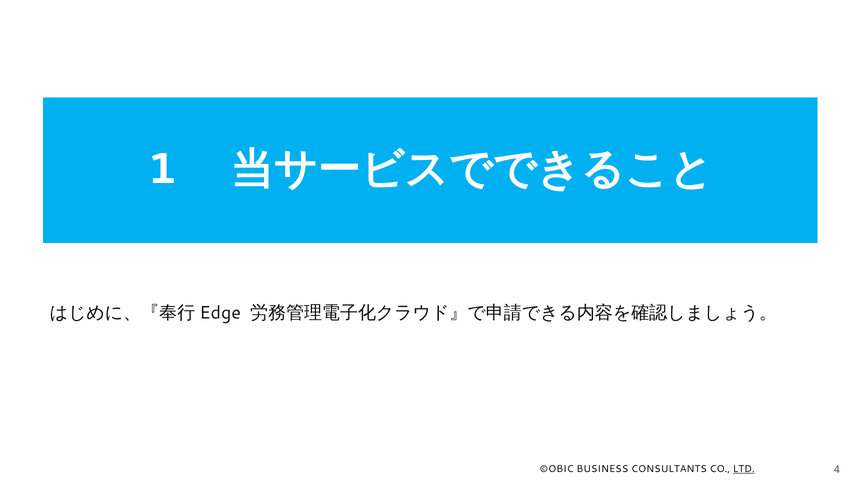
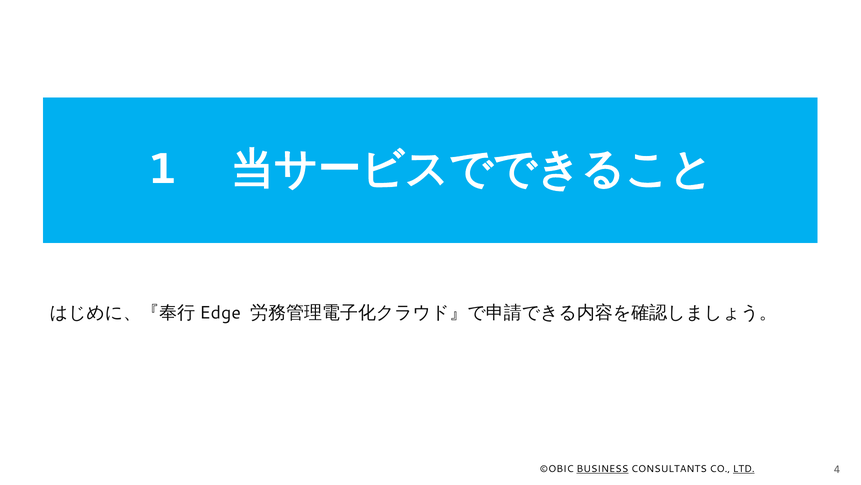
BUSINESS underline: none -> present (602, 468)
